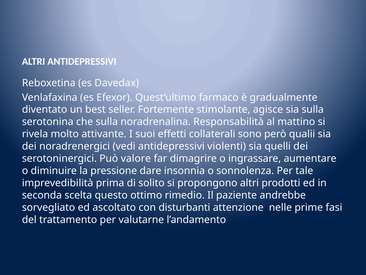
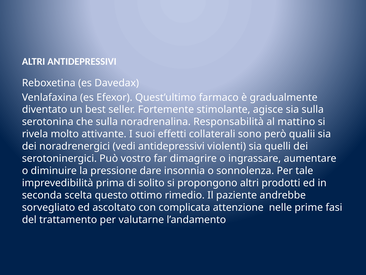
valore: valore -> vostro (136, 158)
disturbanti: disturbanti -> complicata (184, 207)
